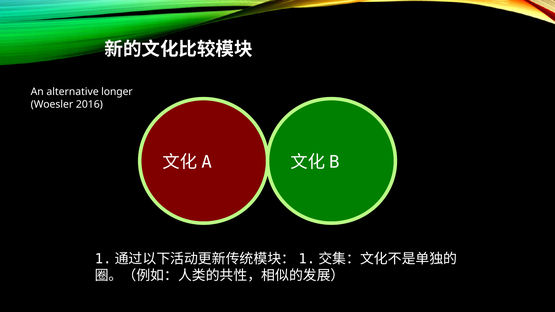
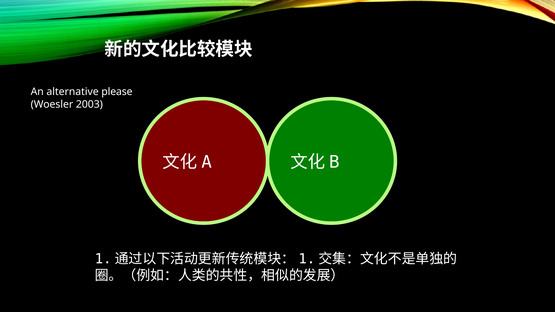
longer: longer -> please (117, 92)
2016: 2016 -> 2003 (89, 104)
